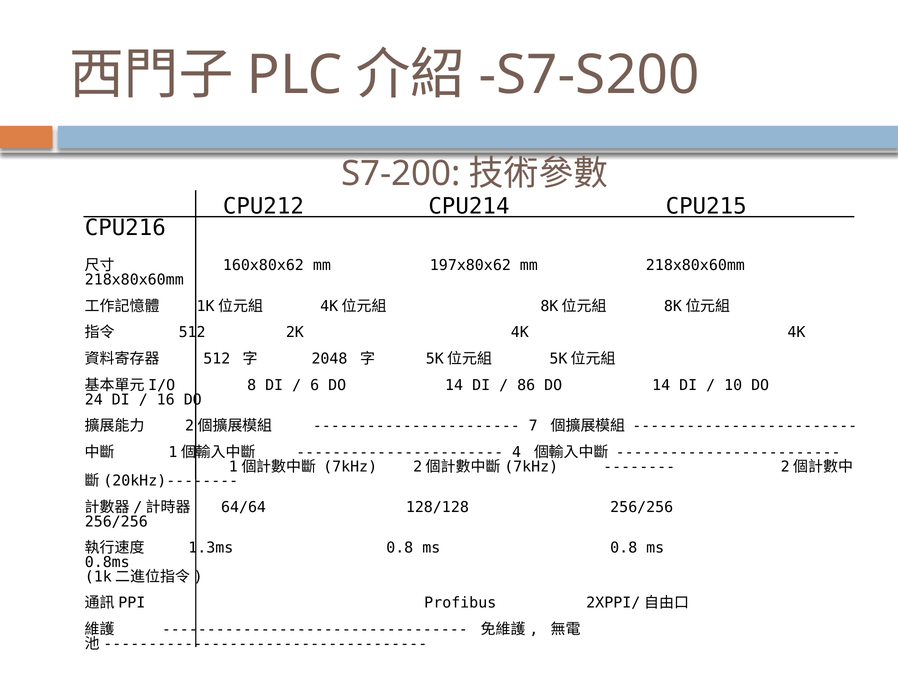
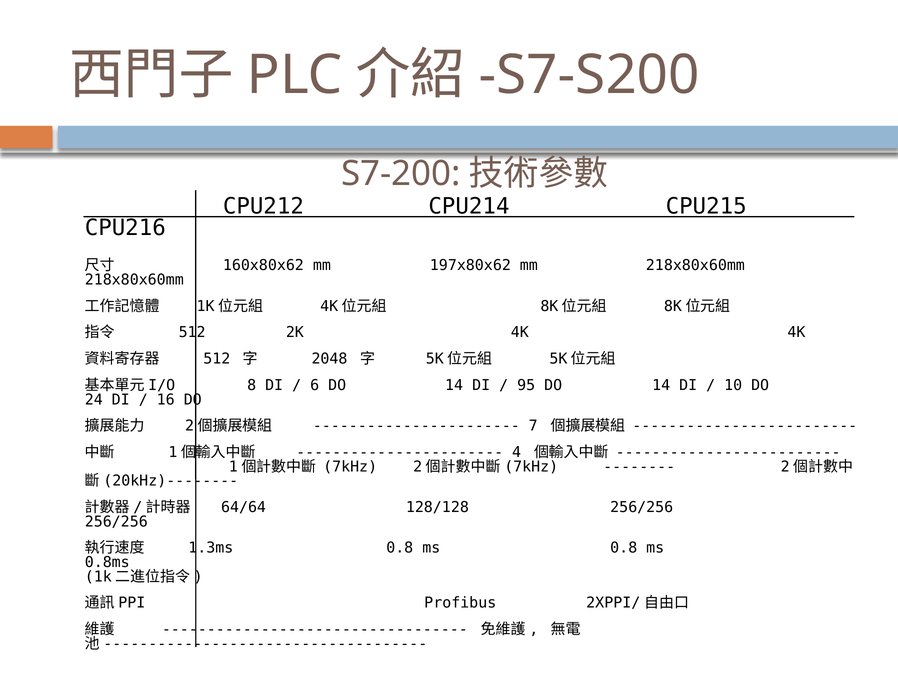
86: 86 -> 95 (526, 385)
